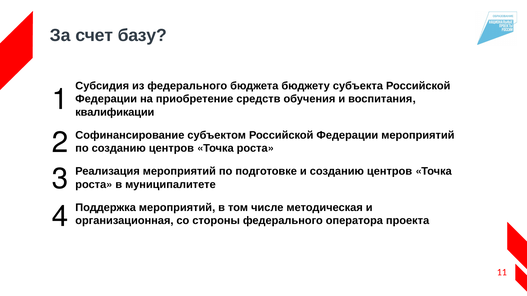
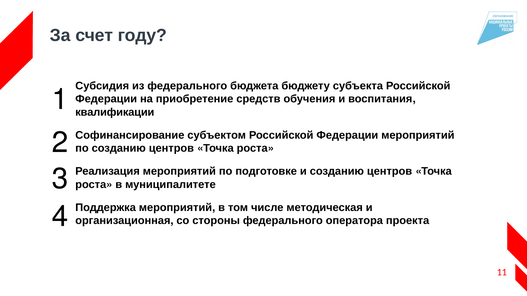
базу: базу -> году (142, 36)
